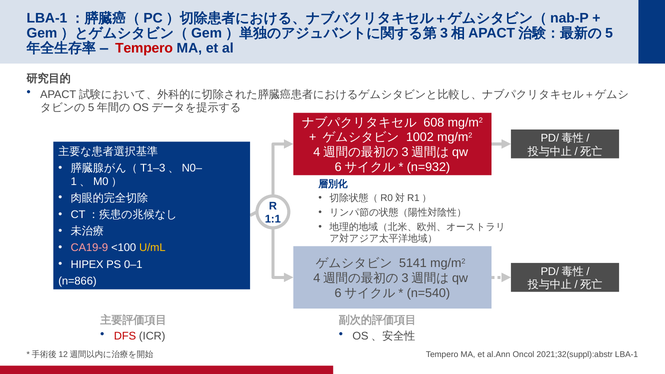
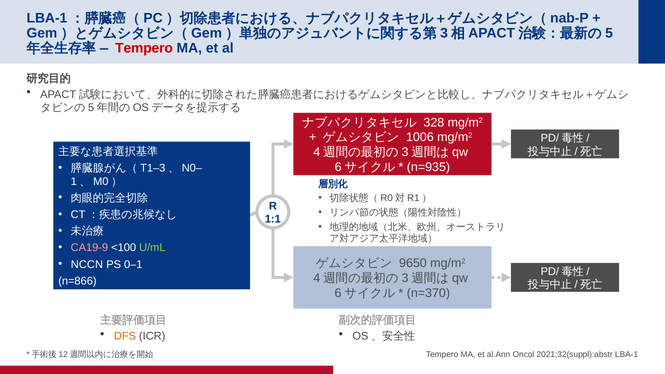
608: 608 -> 328 (434, 122)
1002: 1002 -> 1006 (420, 137)
n=932: n=932 -> n=935 (428, 167)
U/mL colour: yellow -> light green (152, 248)
5141: 5141 -> 9650 (413, 263)
HIPEX: HIPEX -> NCCN (87, 264)
n=540: n=540 -> n=370 (428, 293)
DFS colour: red -> orange (125, 336)
